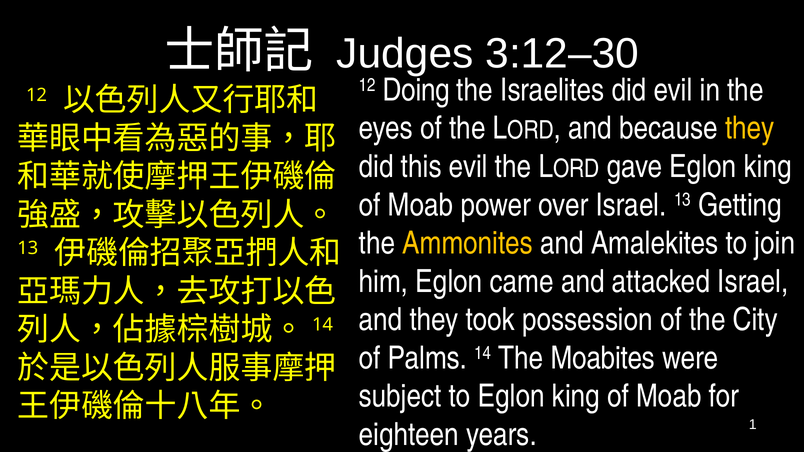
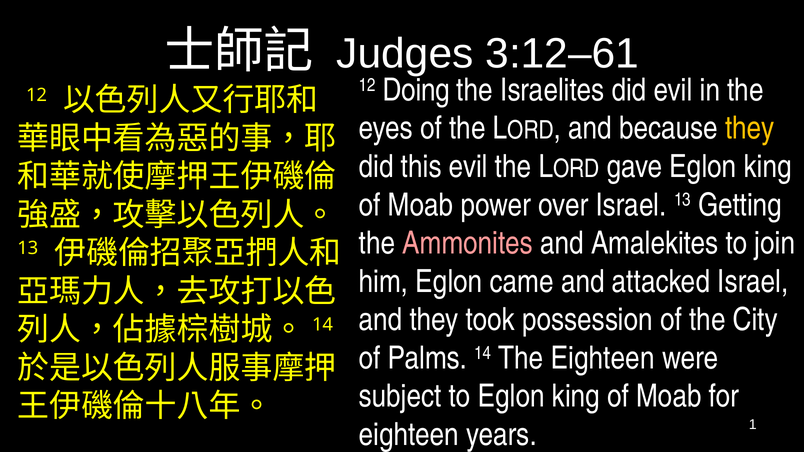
3:12–30: 3:12–30 -> 3:12–61 (562, 54)
Ammonites colour: yellow -> pink (468, 243)
The Moabites: Moabites -> Eighteen (603, 358)
